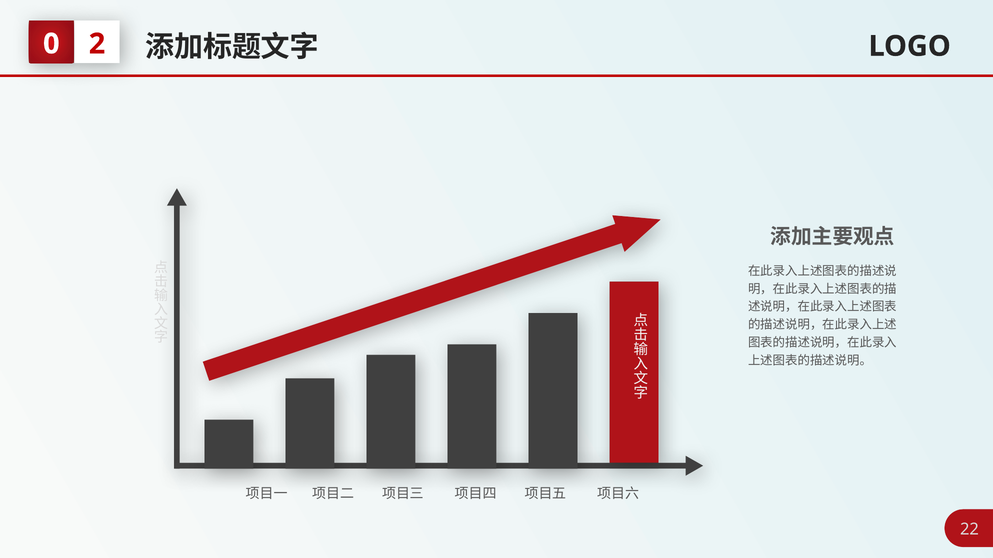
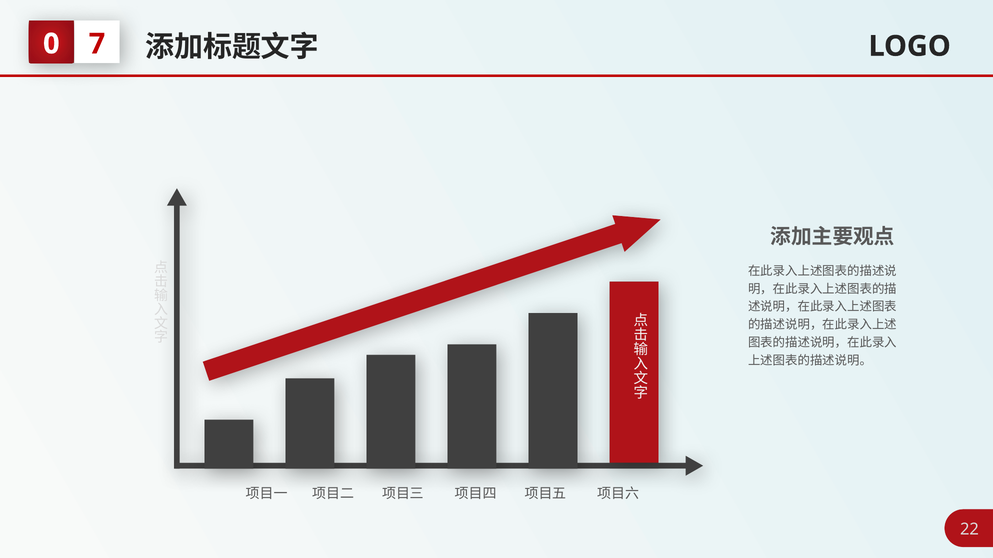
2: 2 -> 7 (97, 44)
